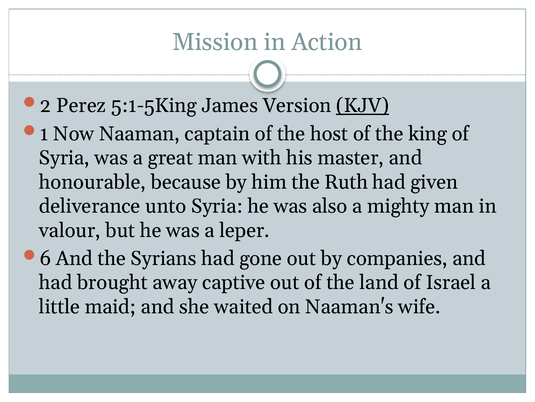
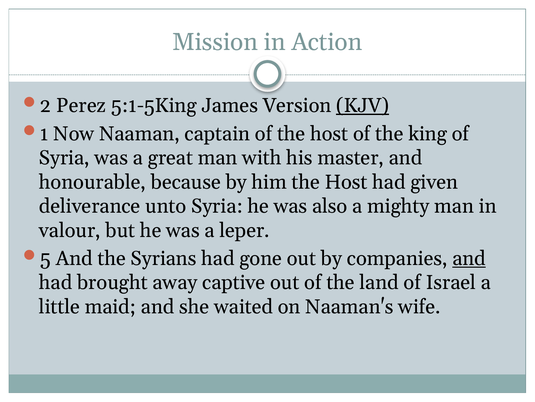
him the Ruth: Ruth -> Host (346, 182)
6: 6 -> 5 (45, 258)
and underline: none -> present (469, 258)
